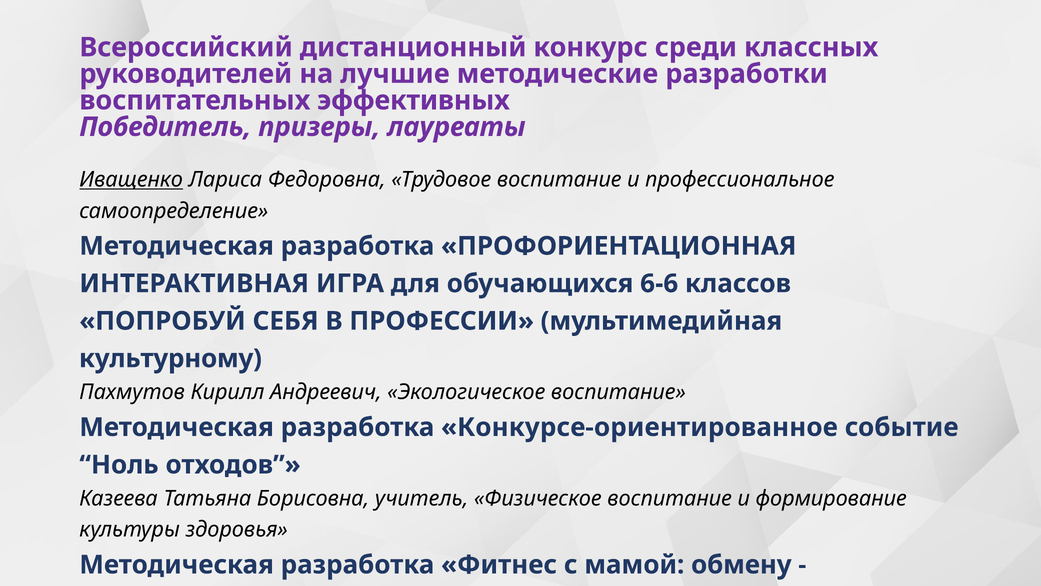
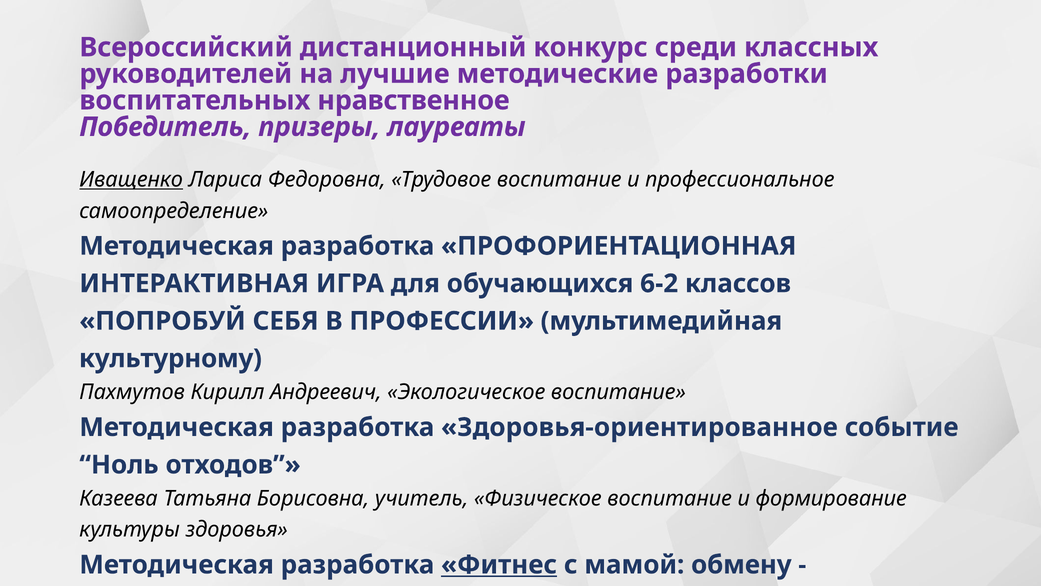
воспитательных эффективных: эффективных -> нравственное (413, 100)
6-6: 6-6 -> 6-2 (659, 283)
Конкурсе-ориентированное: Конкурсе-ориентированное -> Здоровья-ориентированное (639, 427)
Фитнес underline: none -> present (499, 564)
